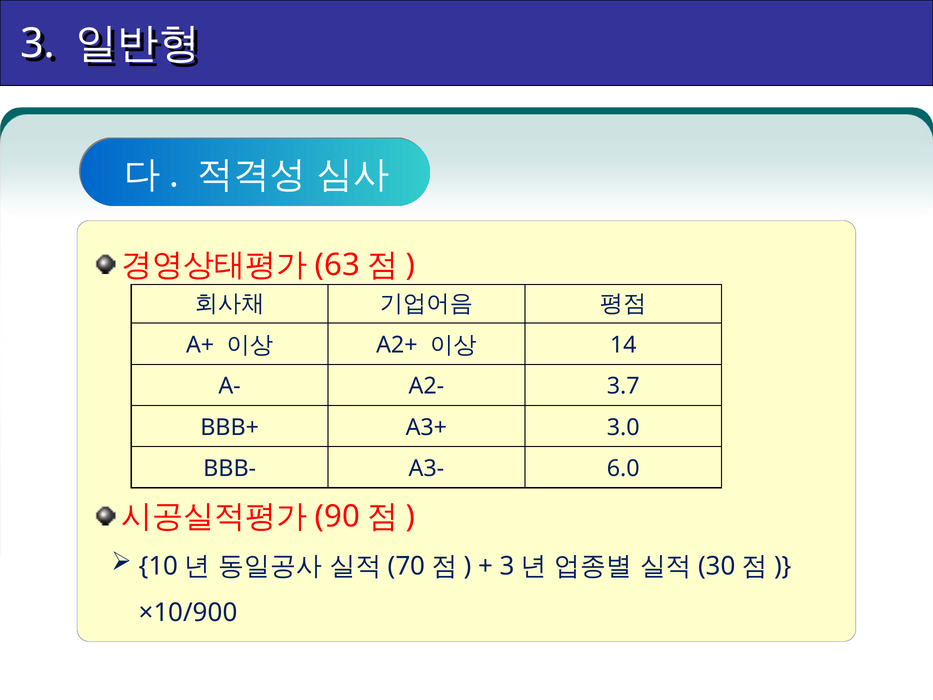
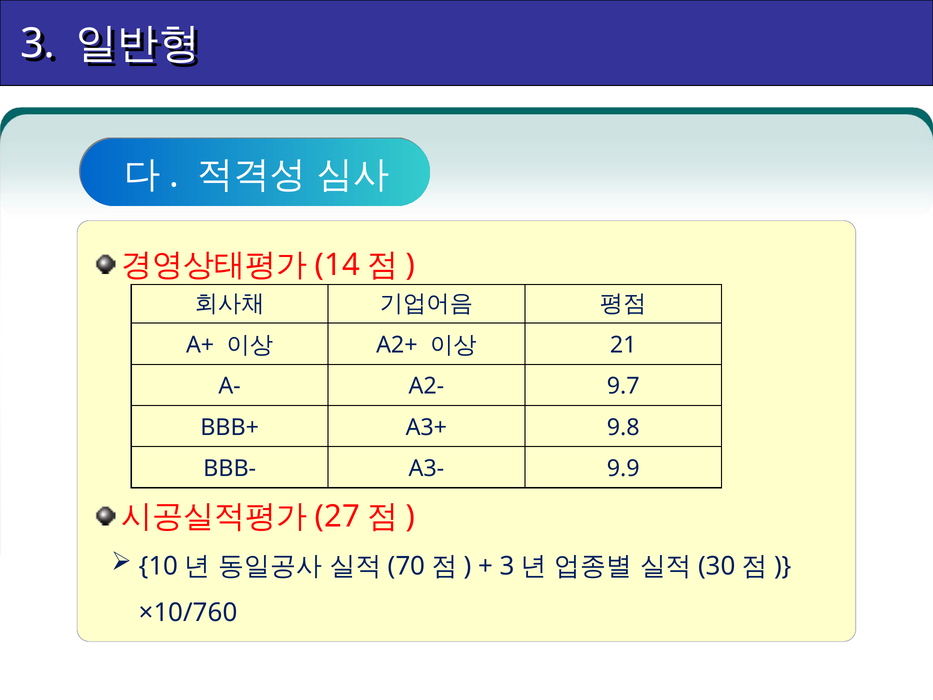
63: 63 -> 14 (337, 265)
14: 14 -> 21 (623, 345)
3.7: 3.7 -> 9.7 (623, 386)
3.0: 3.0 -> 9.8 (623, 427)
6.0: 6.0 -> 9.9 (623, 468)
90: 90 -> 27 (337, 517)
×10/900: ×10/900 -> ×10/760 (188, 612)
